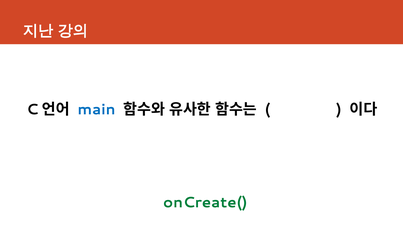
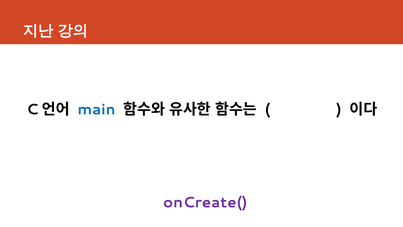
onCreate( colour: green -> purple (205, 202)
